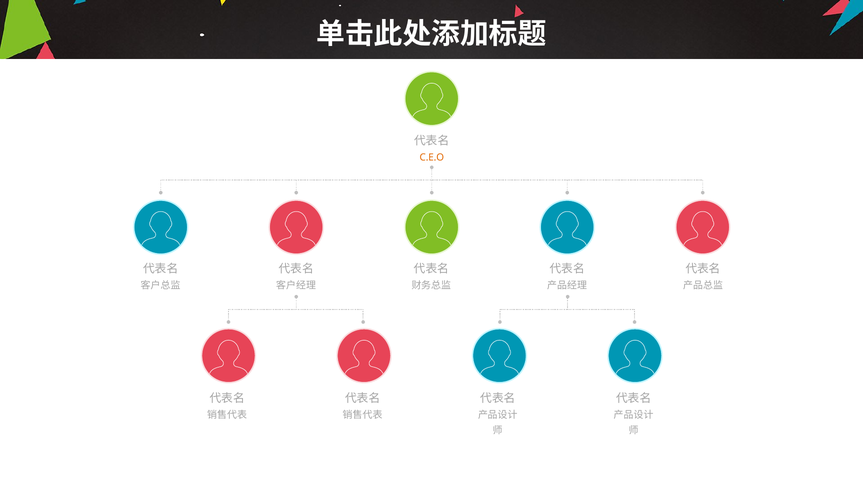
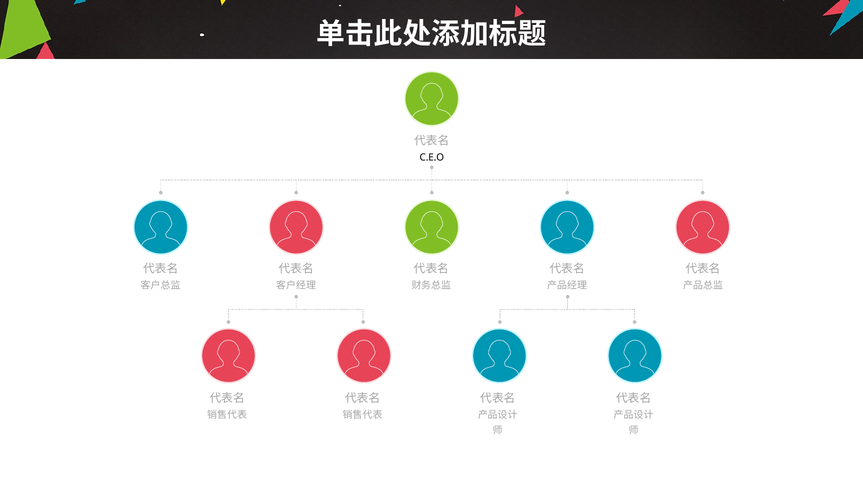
C.E.O colour: orange -> black (432, 157)
